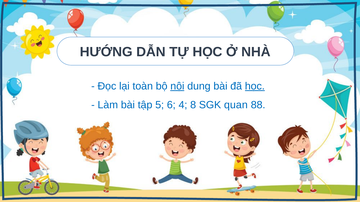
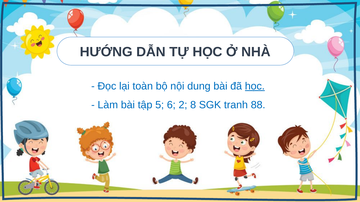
nội underline: present -> none (177, 86)
4: 4 -> 2 (183, 105)
quan: quan -> tranh (236, 105)
